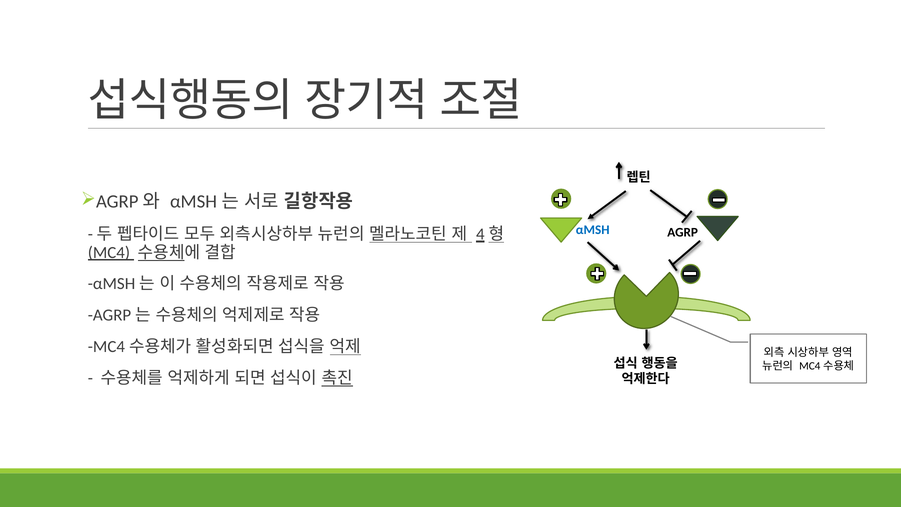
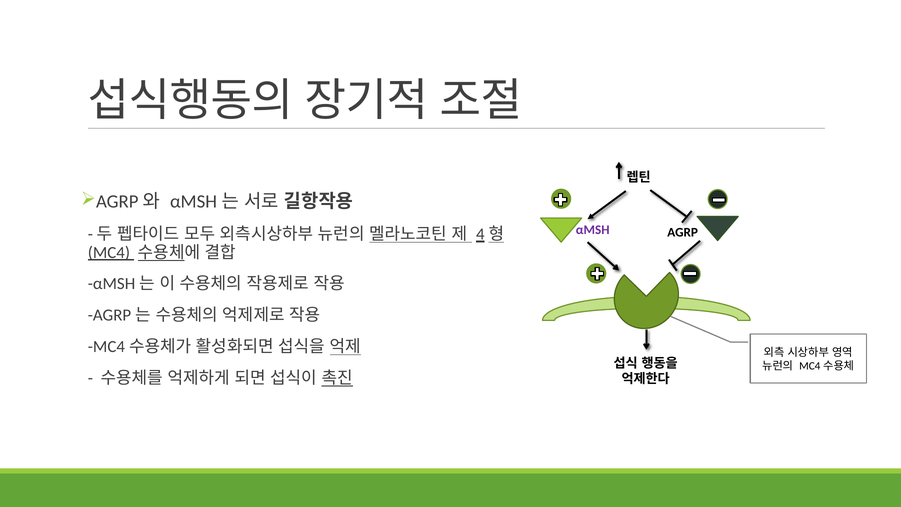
αMSH colour: blue -> purple (593, 230)
